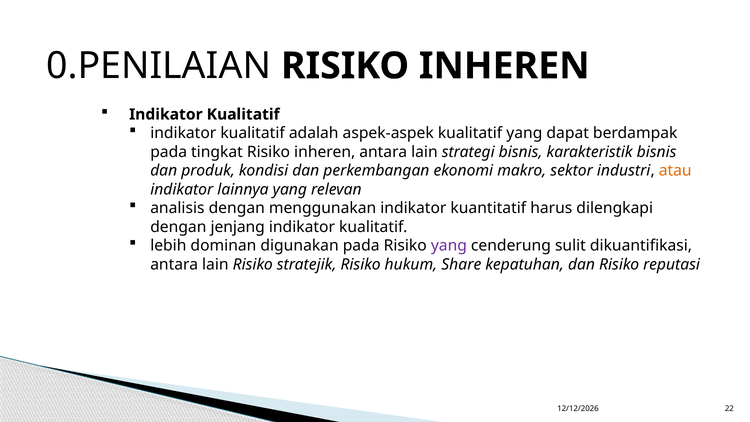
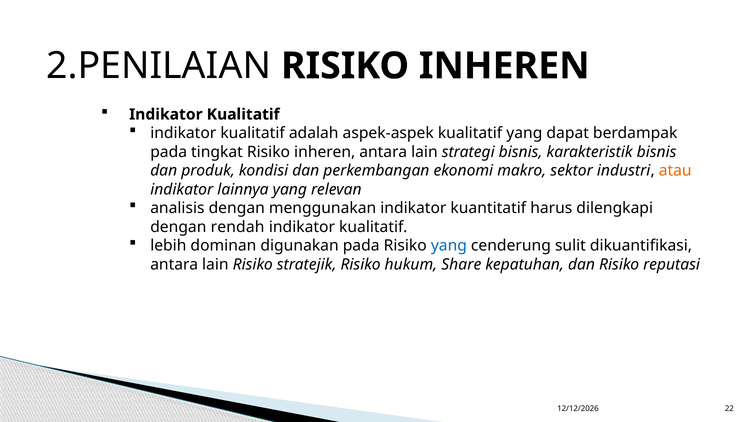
0.PENILAIAN: 0.PENILAIAN -> 2.PENILAIAN (159, 66)
jenjang: jenjang -> rendah (238, 227)
yang colour: purple -> blue (449, 246)
